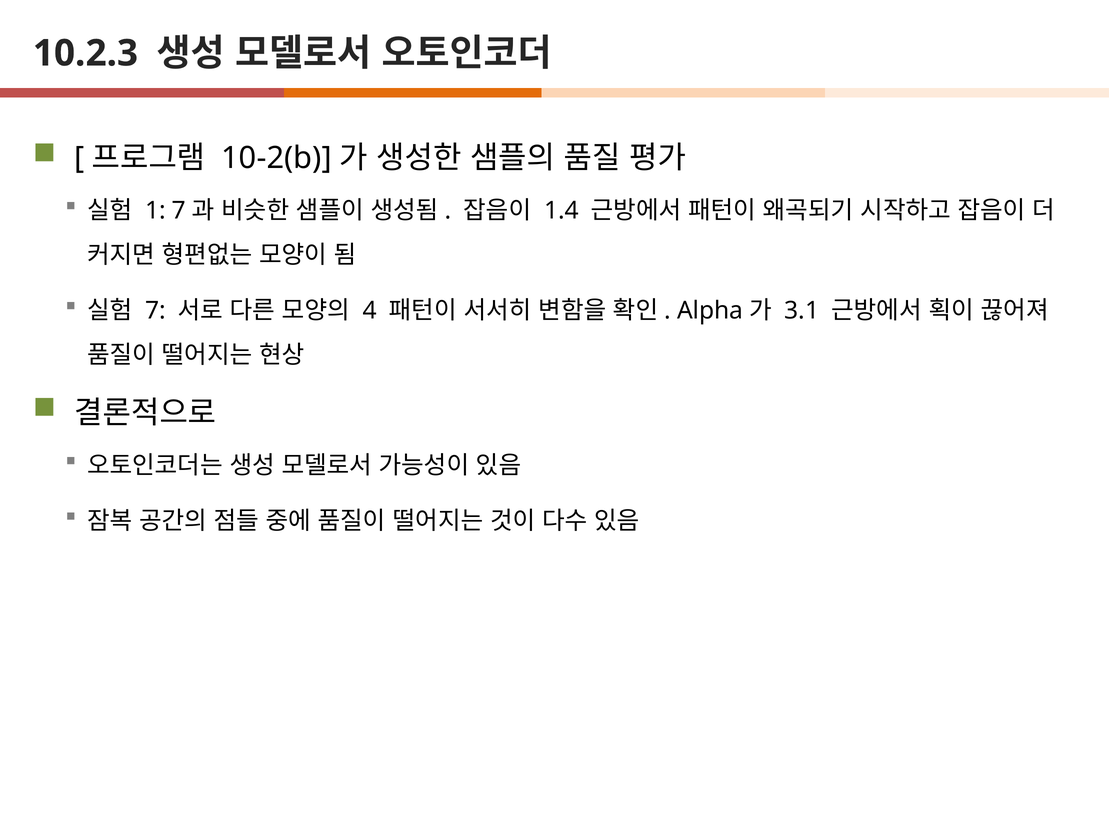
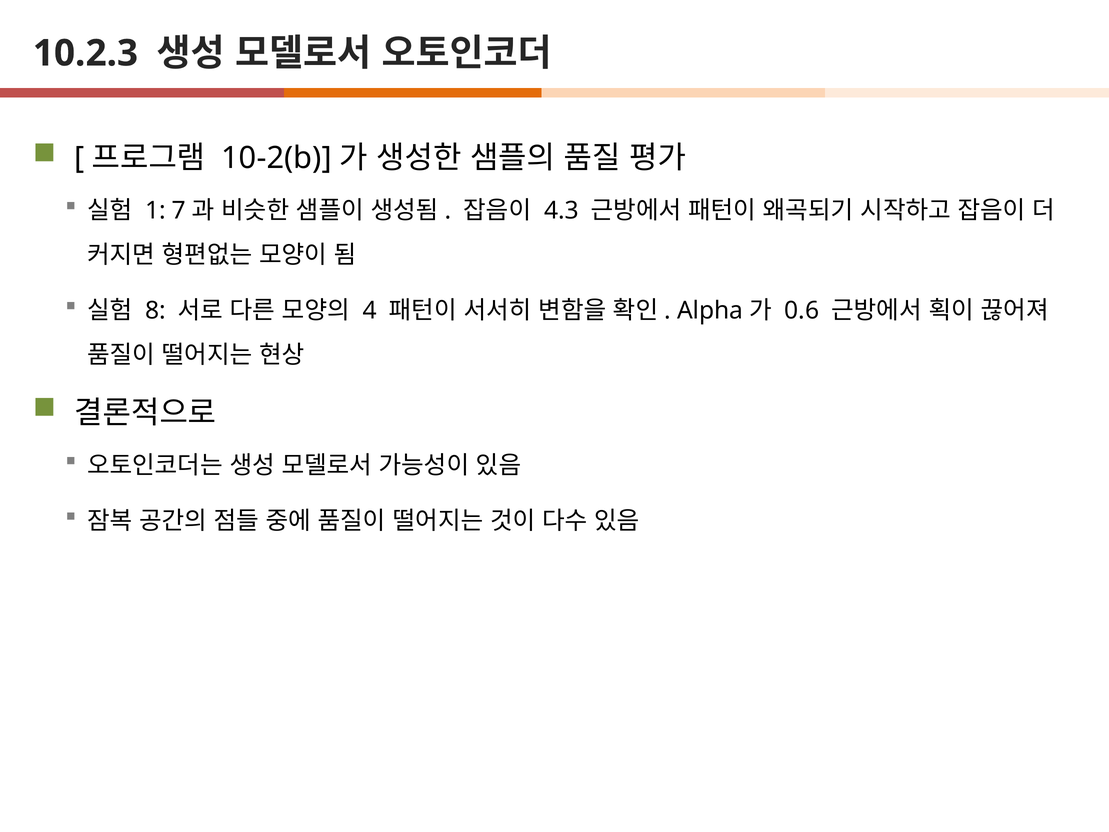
1.4: 1.4 -> 4.3 (561, 211)
7: 7 -> 8 (155, 311)
3.1: 3.1 -> 0.6 (802, 311)
